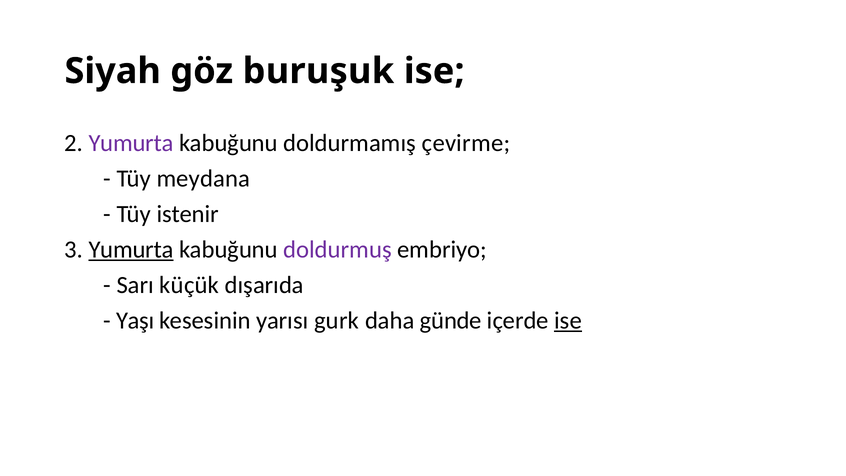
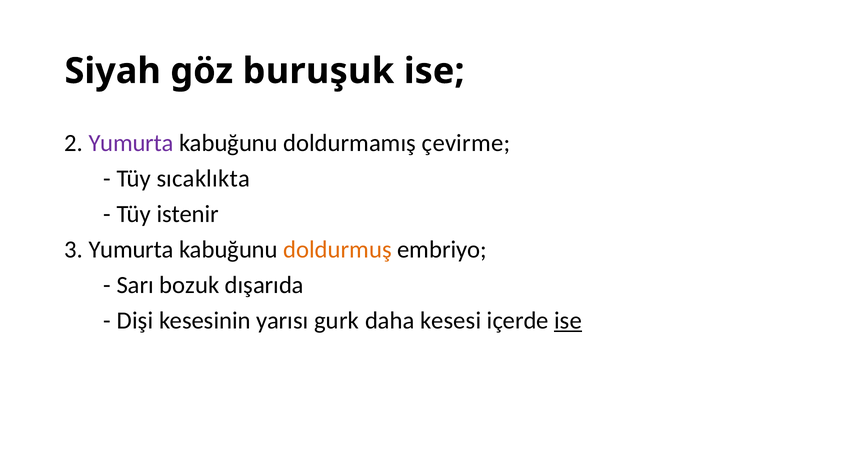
meydana: meydana -> sıcaklıkta (203, 179)
Yumurta underline: present -> none (131, 249)
doldurmuş colour: purple -> orange (338, 249)
küçük: küçük -> bozuk (189, 285)
Yaşı: Yaşı -> Dişi (135, 320)
günde: günde -> kesesi (451, 320)
